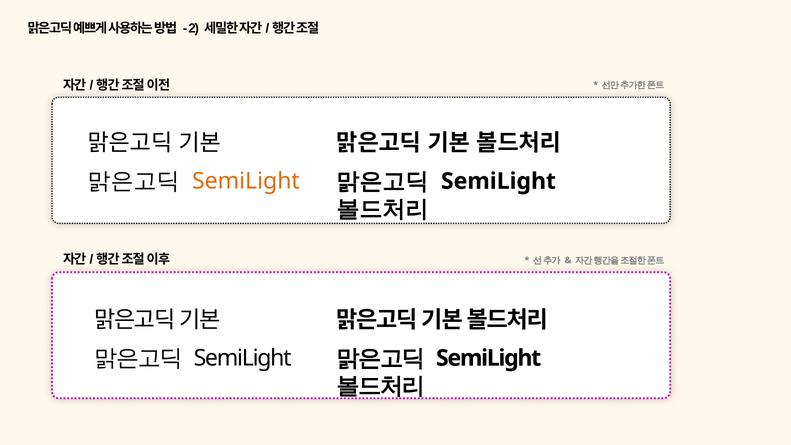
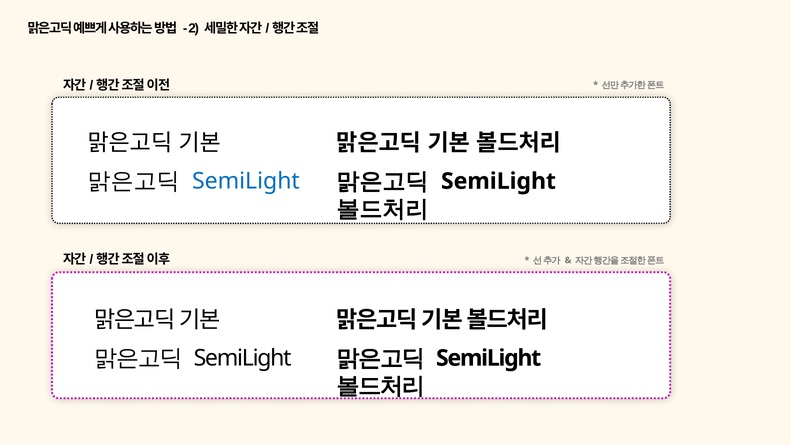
SemiLight colour: orange -> blue (246, 181)
